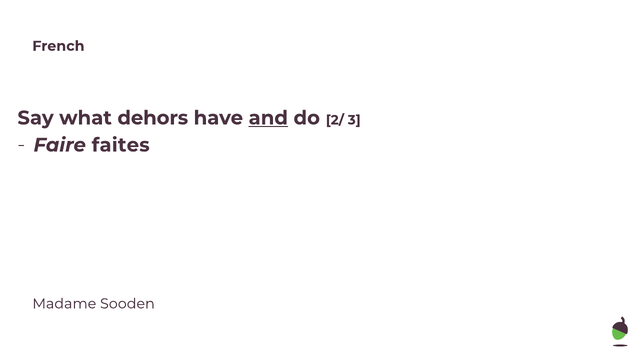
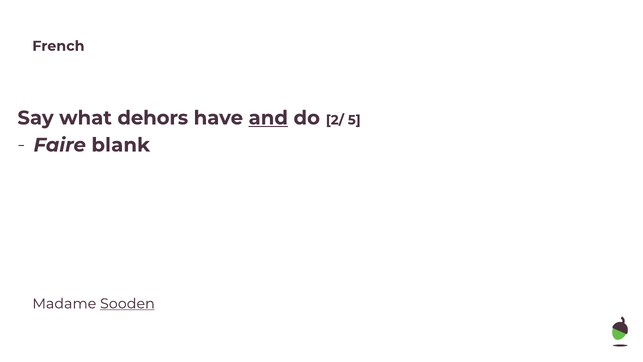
3: 3 -> 5 (354, 120)
faites: faites -> blank (121, 145)
Sooden underline: none -> present (127, 303)
